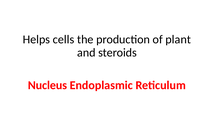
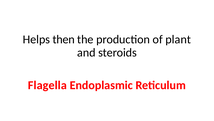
cells: cells -> then (64, 39)
Nucleus: Nucleus -> Flagella (47, 85)
